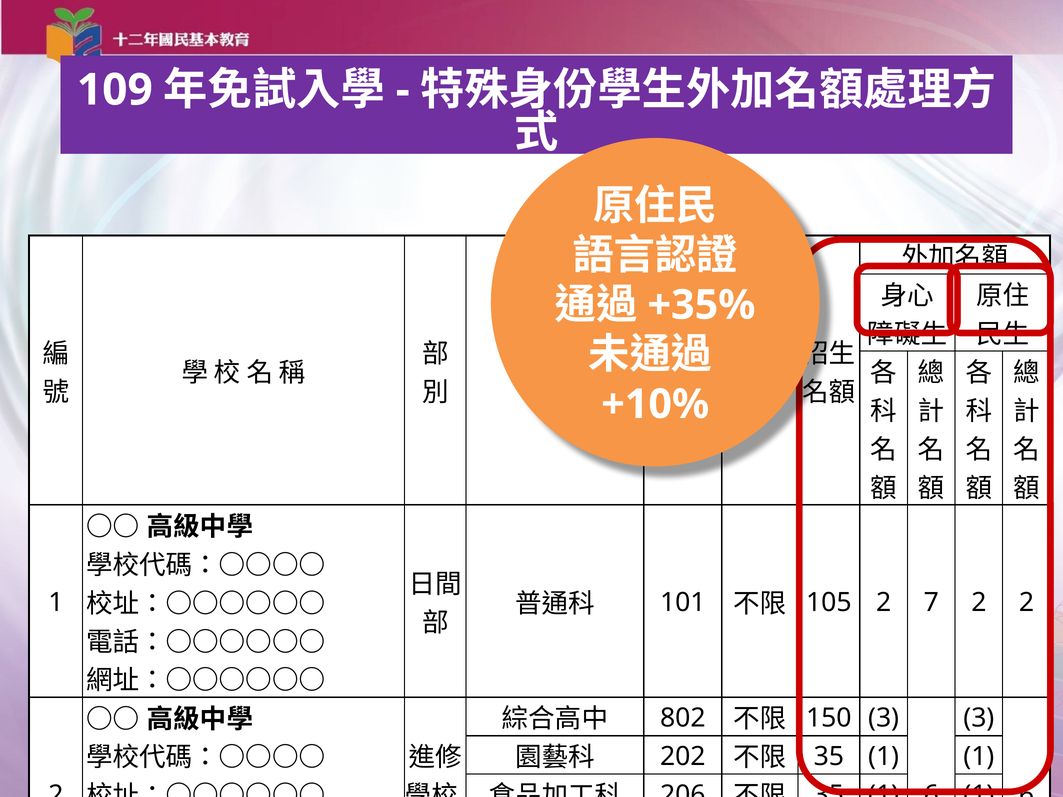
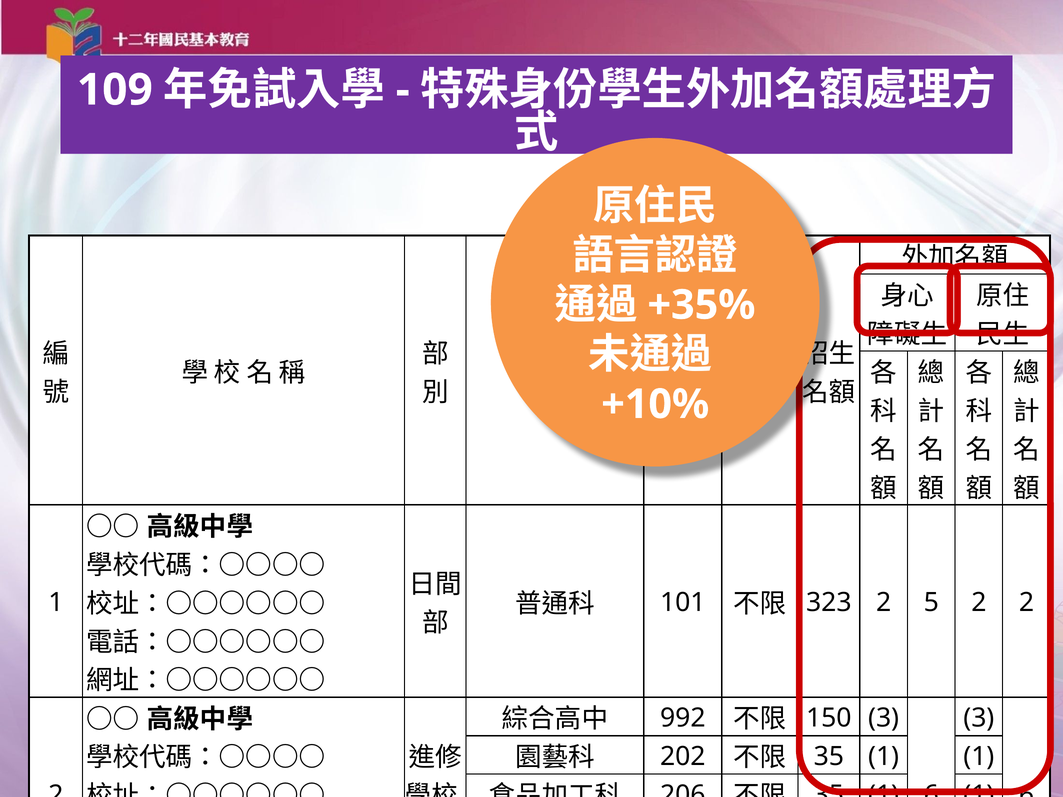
105: 105 -> 323 (829, 603)
7: 7 -> 5 (931, 603)
802: 802 -> 992 (683, 718)
